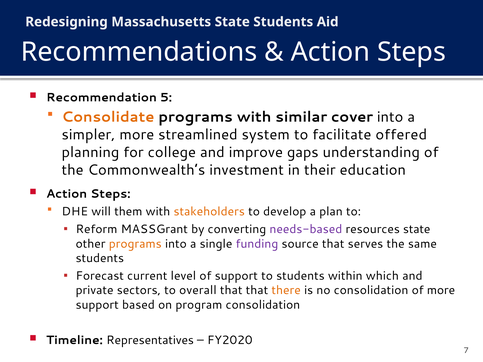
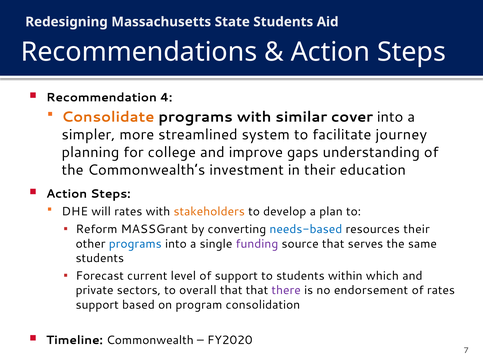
5: 5 -> 4 (166, 97)
offered: offered -> journey (401, 135)
will them: them -> rates (128, 212)
needs-based colour: purple -> blue (306, 229)
resources state: state -> their (417, 229)
programs colour: orange -> blue (135, 244)
there colour: orange -> purple (286, 291)
no consolidation: consolidation -> endorsement (371, 291)
of more: more -> rates (441, 291)
Representatives: Representatives -> Commonwealth (150, 340)
